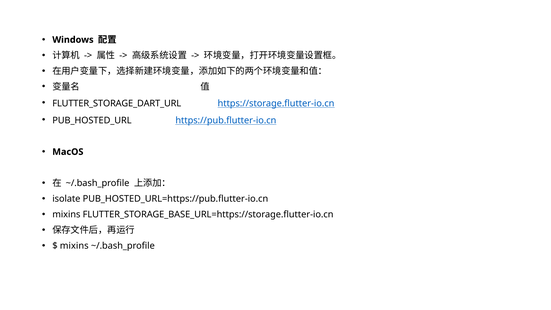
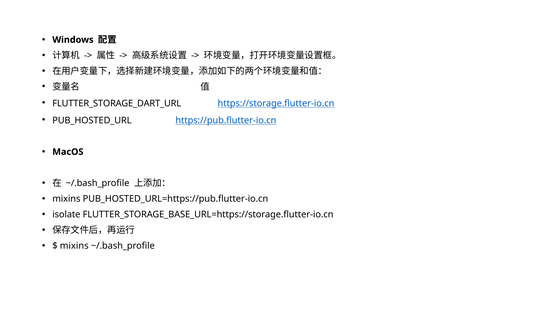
isolate: isolate -> mixins (66, 199)
mixins: mixins -> isolate (66, 214)
